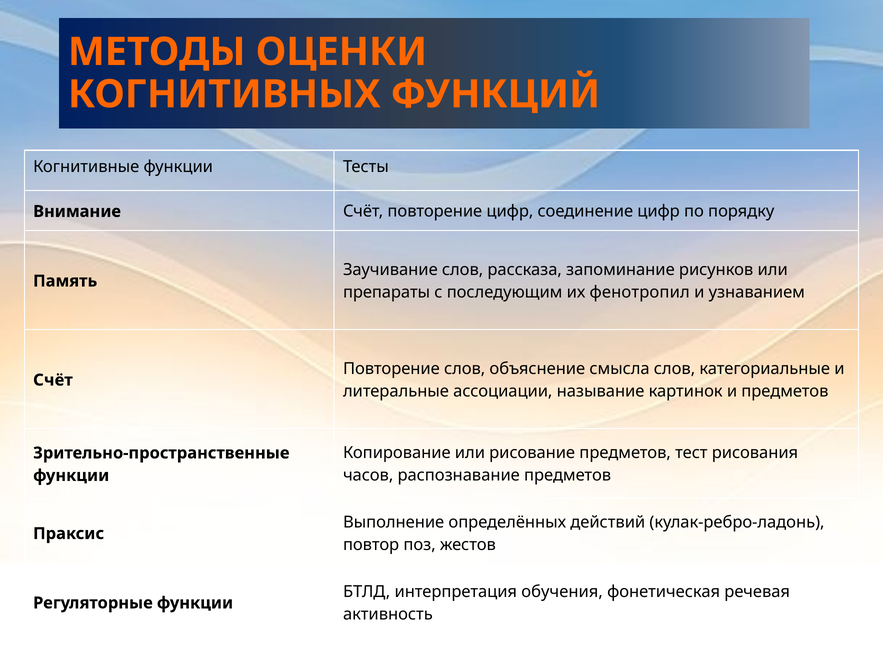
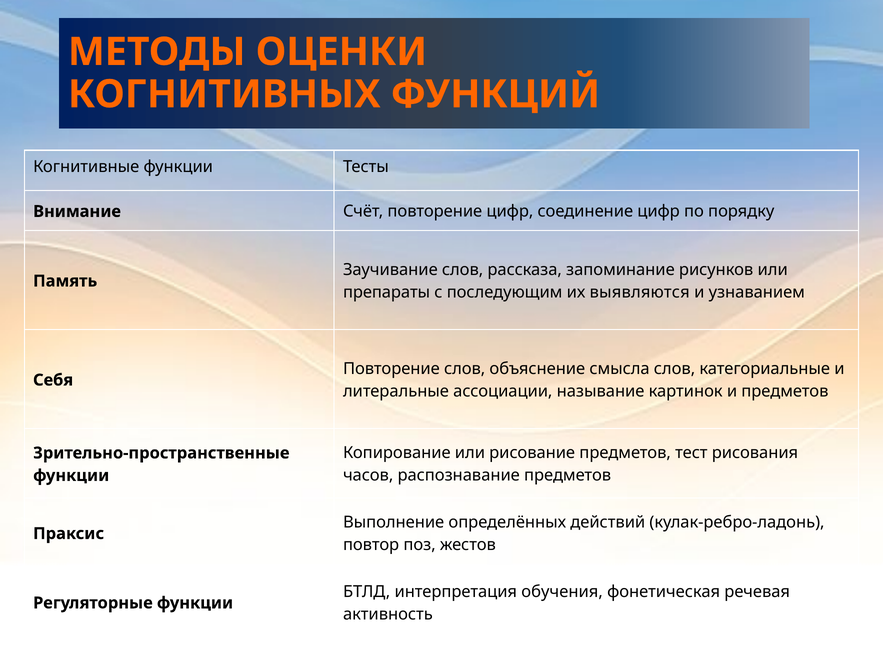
фенотропил: фенотропил -> выявляются (640, 292)
Счёт: Счёт -> Себя (53, 380)
